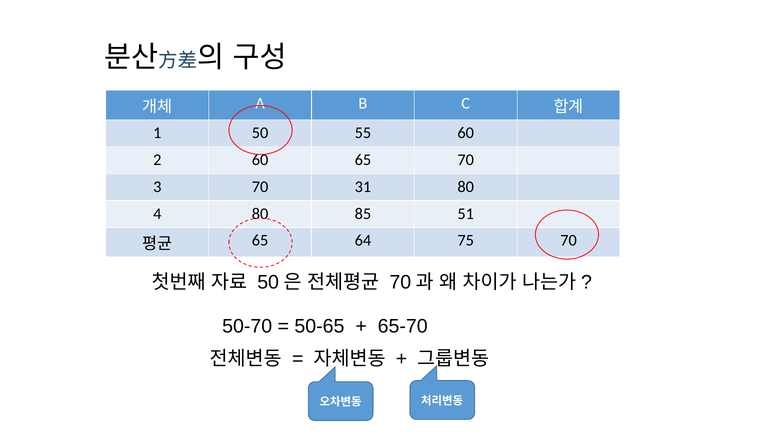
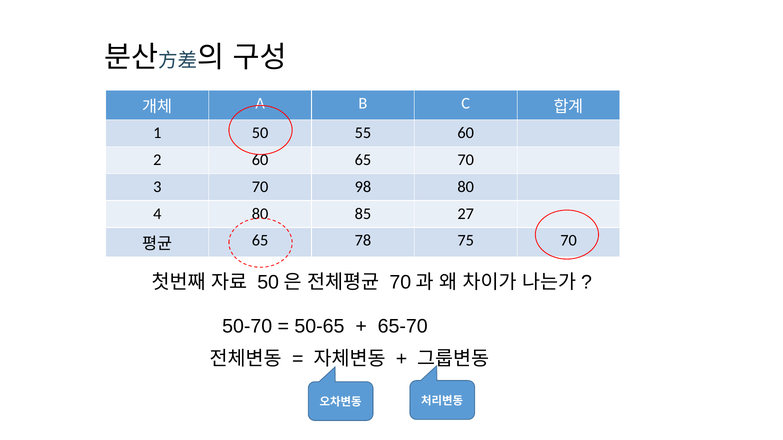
31: 31 -> 98 (363, 187)
51: 51 -> 27 (466, 214)
64: 64 -> 78 (363, 241)
